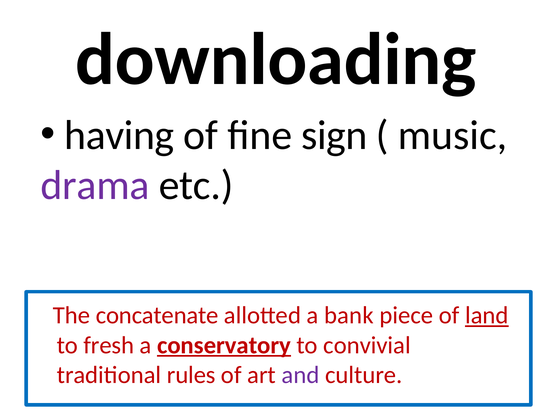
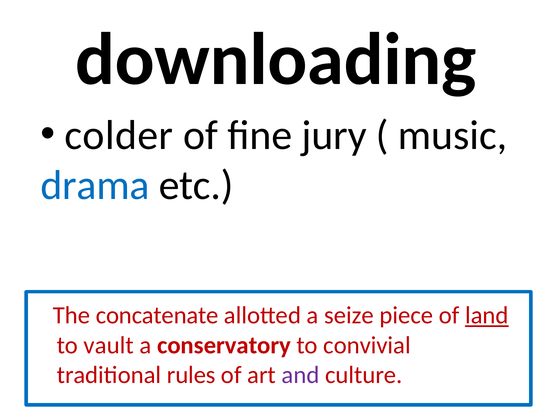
having: having -> colder (119, 135)
sign: sign -> jury (334, 135)
drama colour: purple -> blue (95, 185)
bank: bank -> seize (349, 315)
fresh: fresh -> vault (109, 345)
conservatory underline: present -> none (224, 345)
